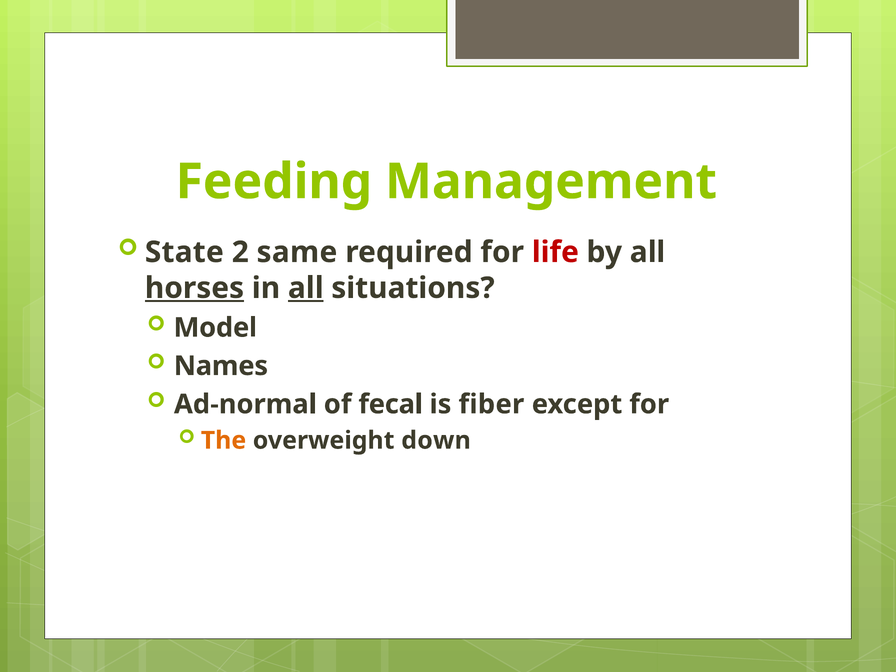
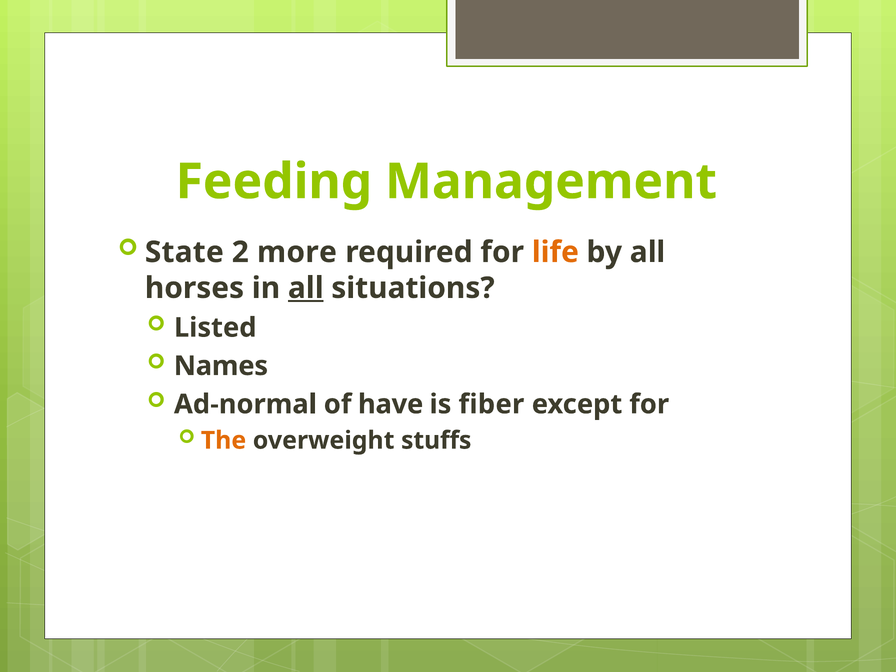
same: same -> more (297, 252)
life colour: red -> orange (555, 252)
horses underline: present -> none (194, 288)
Model: Model -> Listed (215, 328)
fecal: fecal -> have (391, 404)
down: down -> stuffs (436, 440)
